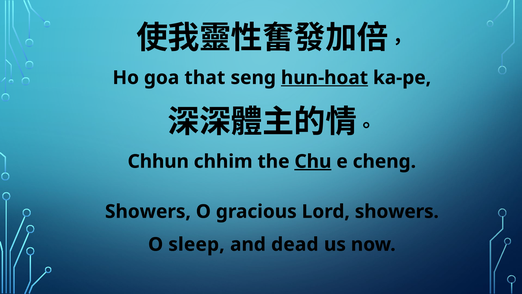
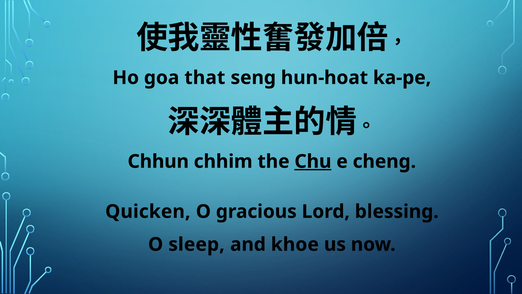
hun-hoat underline: present -> none (324, 78)
Showers: Showers -> Quicken (148, 211)
Lord showers: showers -> blessing (397, 211)
dead: dead -> khoe (295, 244)
